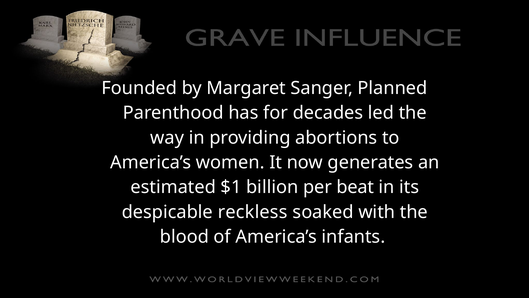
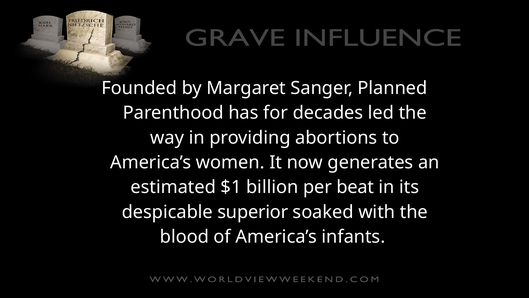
reckless: reckless -> superior (253, 212)
